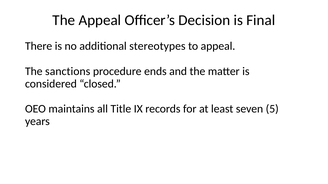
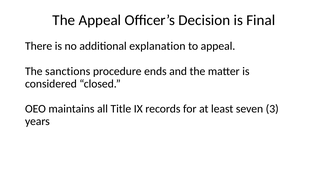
stereotypes: stereotypes -> explanation (157, 46)
5: 5 -> 3 (272, 109)
